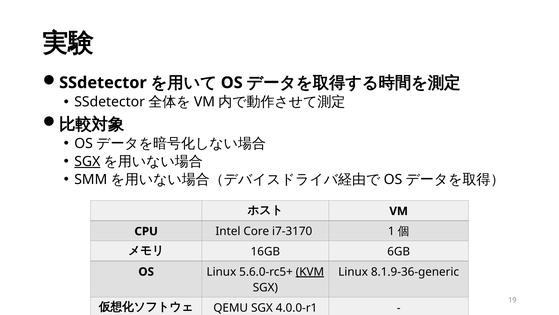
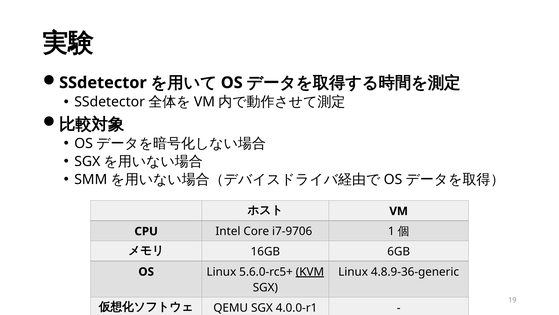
SGX underline: present -> none (87, 161)
i7-3170: i7-3170 -> i7-9706 (292, 231)
8.1.9-36-generic: 8.1.9-36-generic -> 4.8.9-36-generic (415, 271)
